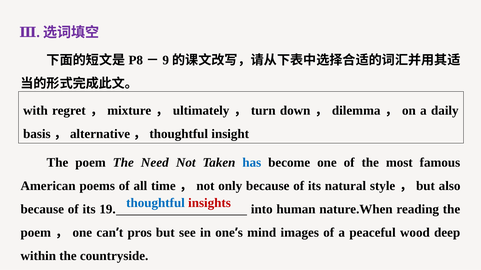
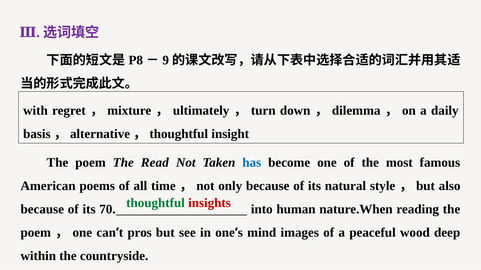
Need: Need -> Read (155, 163)
thoughtful colour: blue -> green (156, 203)
19: 19 -> 70 (108, 210)
